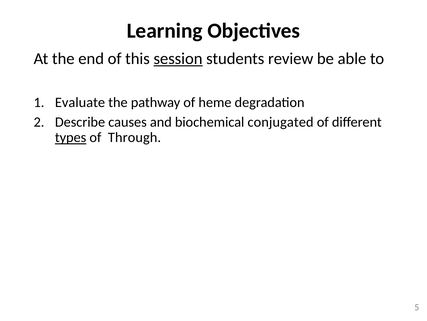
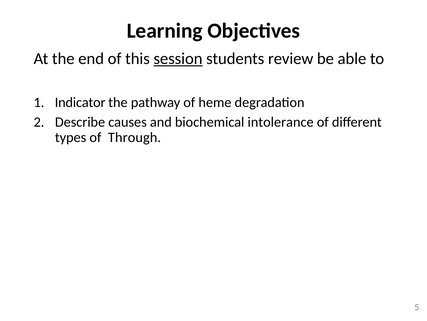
Evaluate: Evaluate -> Indicator (80, 102)
conjugated: conjugated -> intolerance (281, 122)
types underline: present -> none (71, 137)
